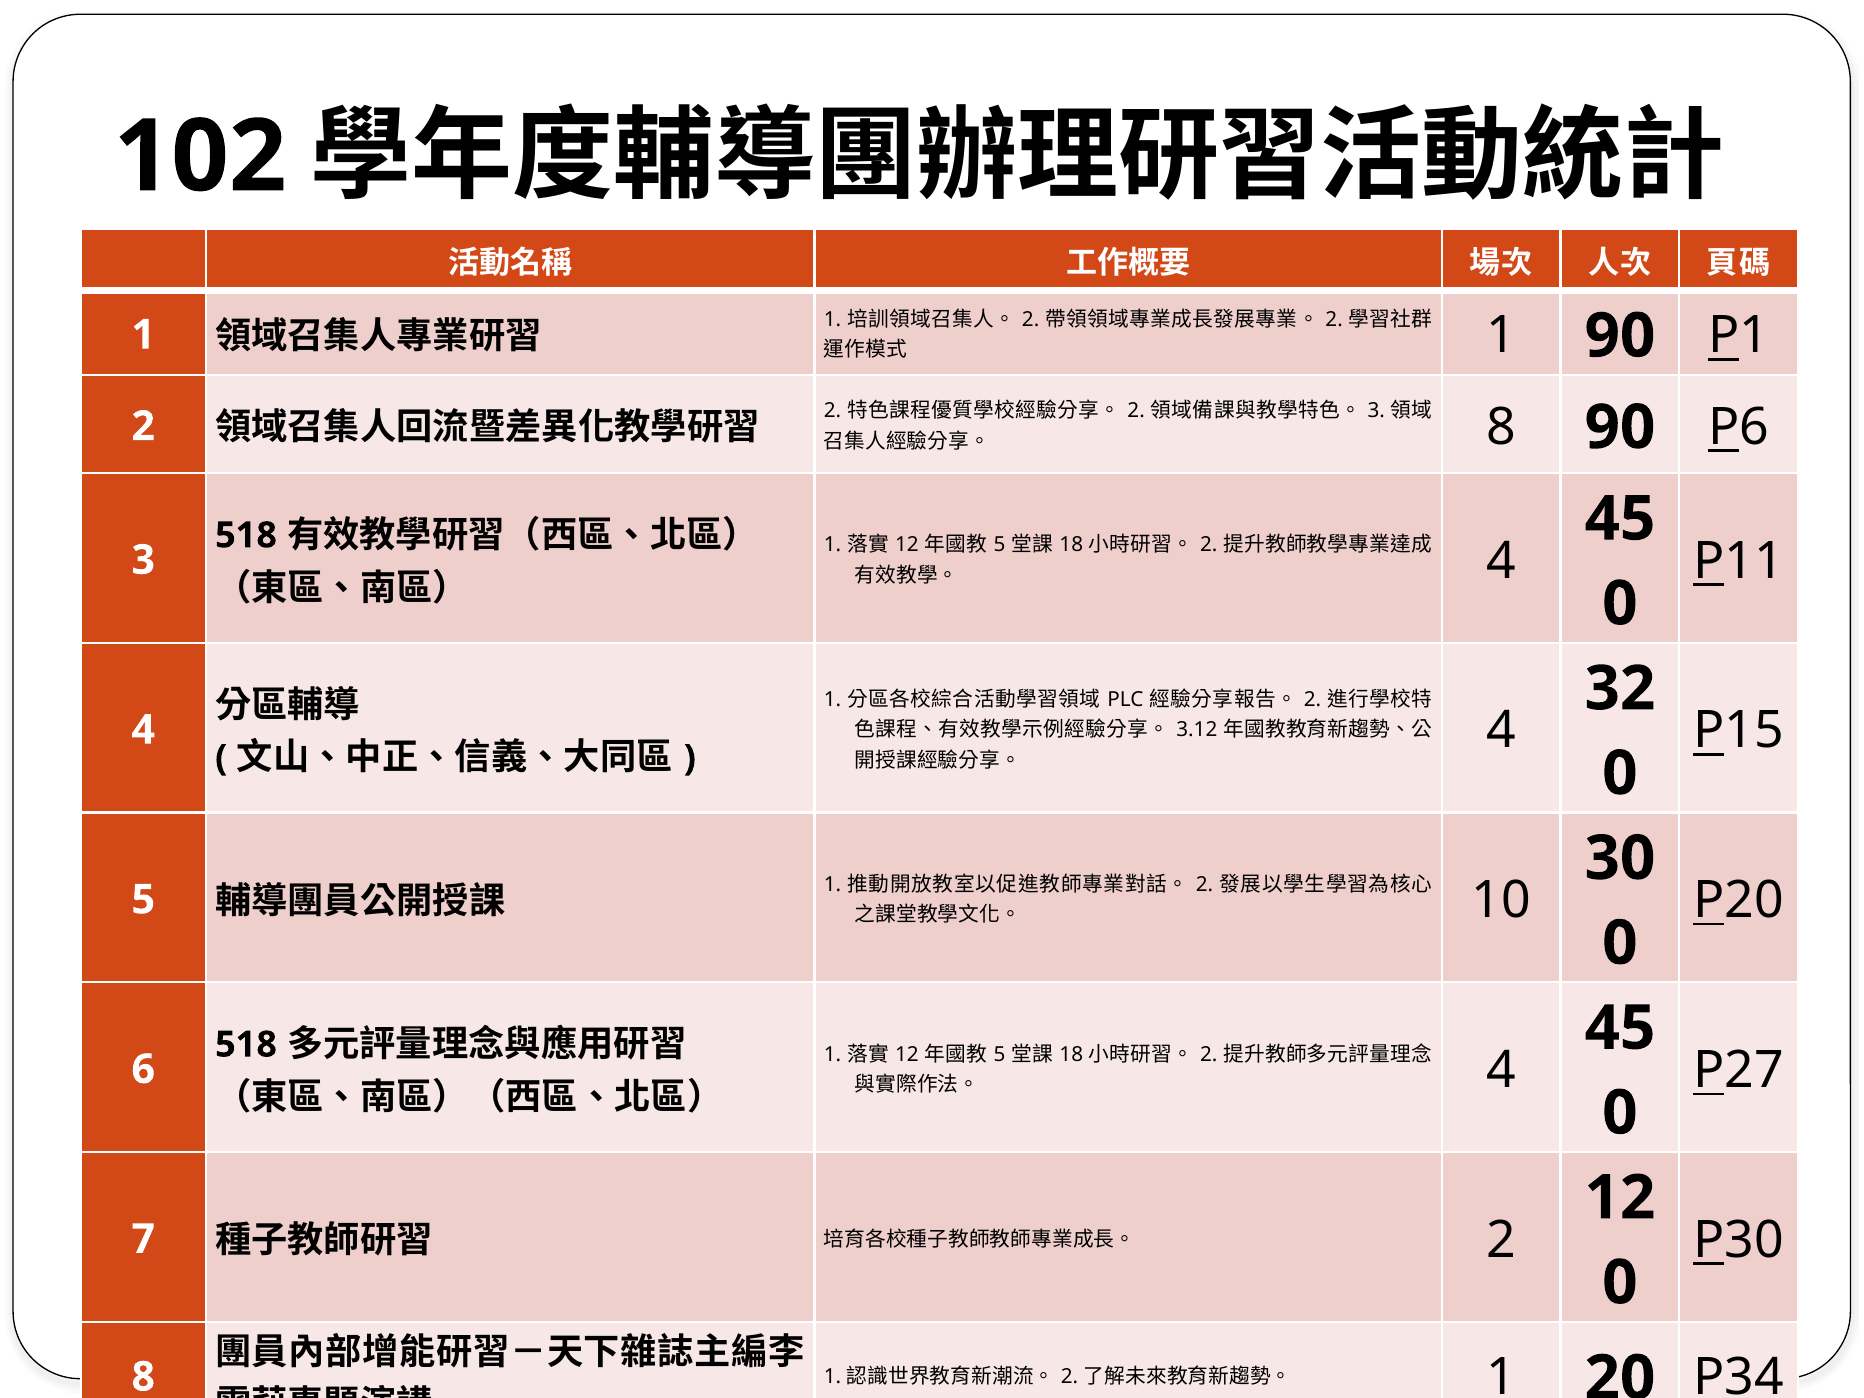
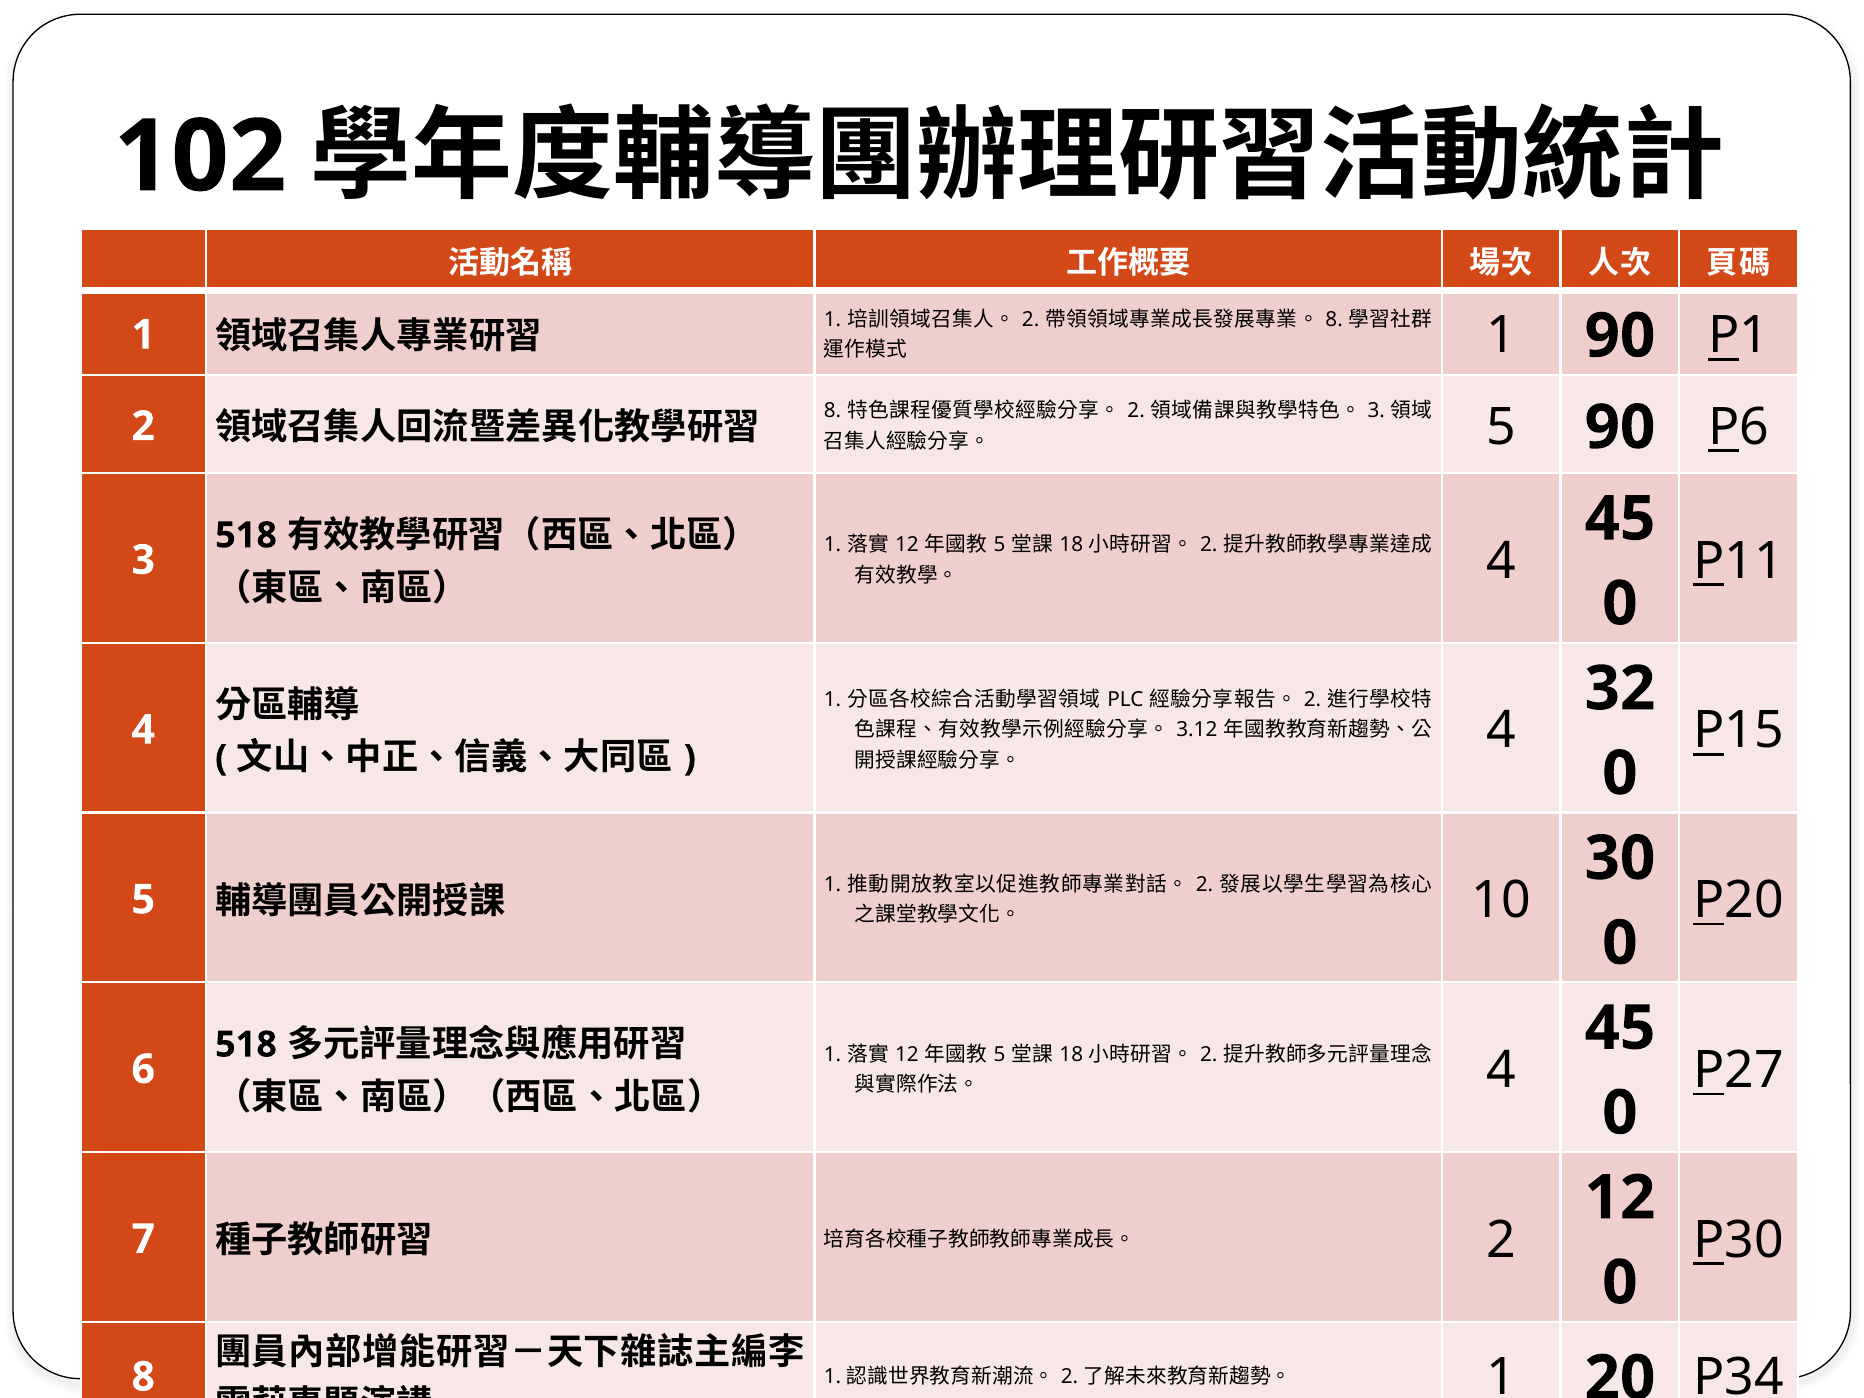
2: 2 -> 8 (1334, 320)
2: 2 -> 8 (832, 411)
8: 8 -> 5 (1501, 427)
